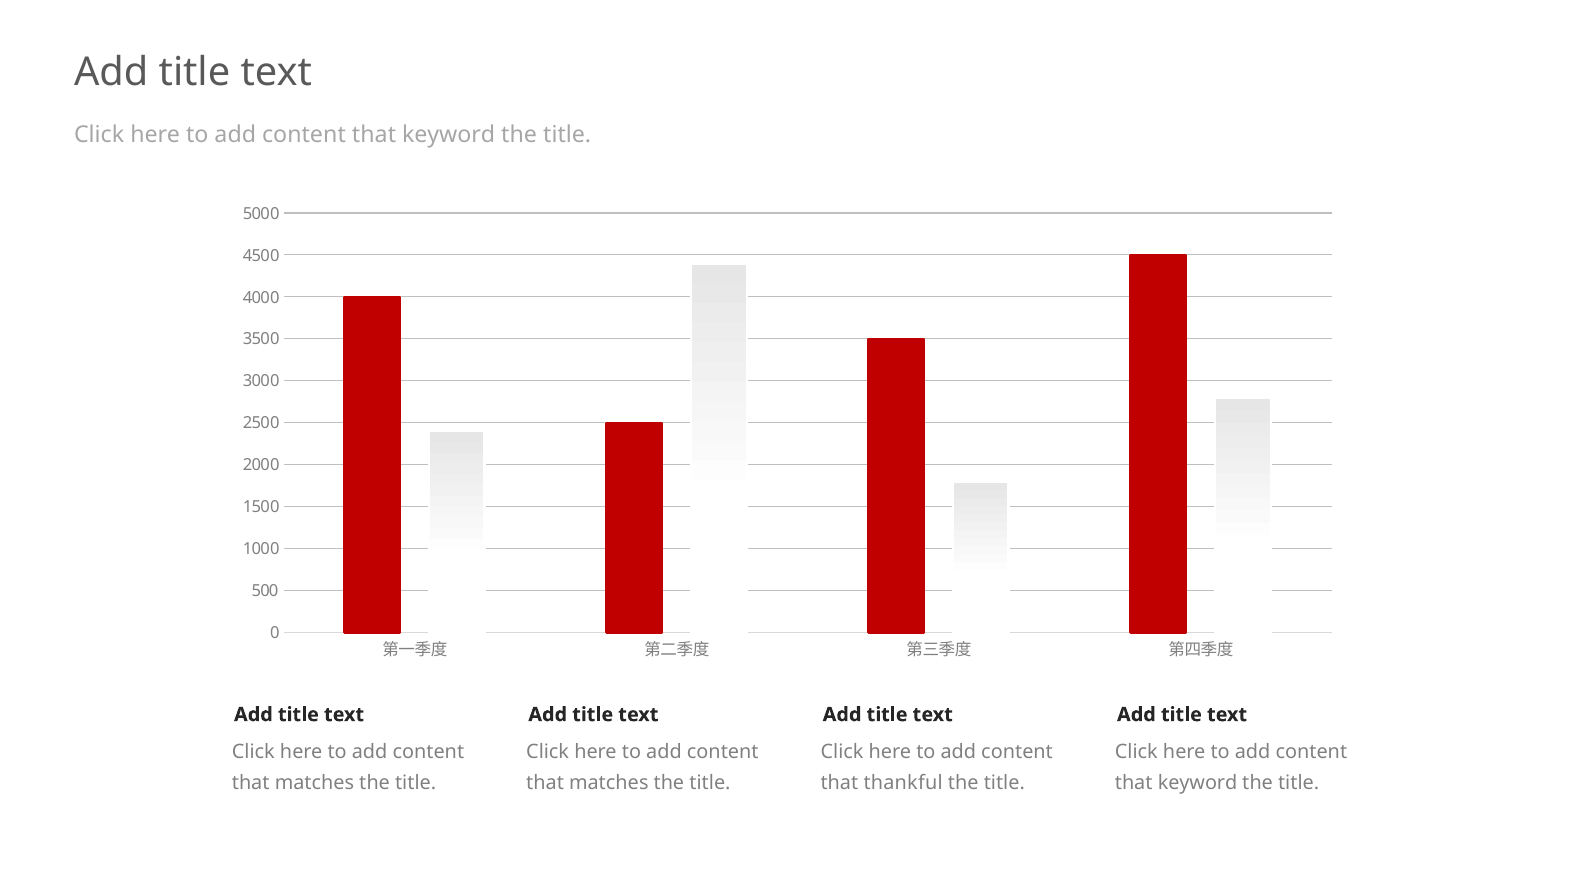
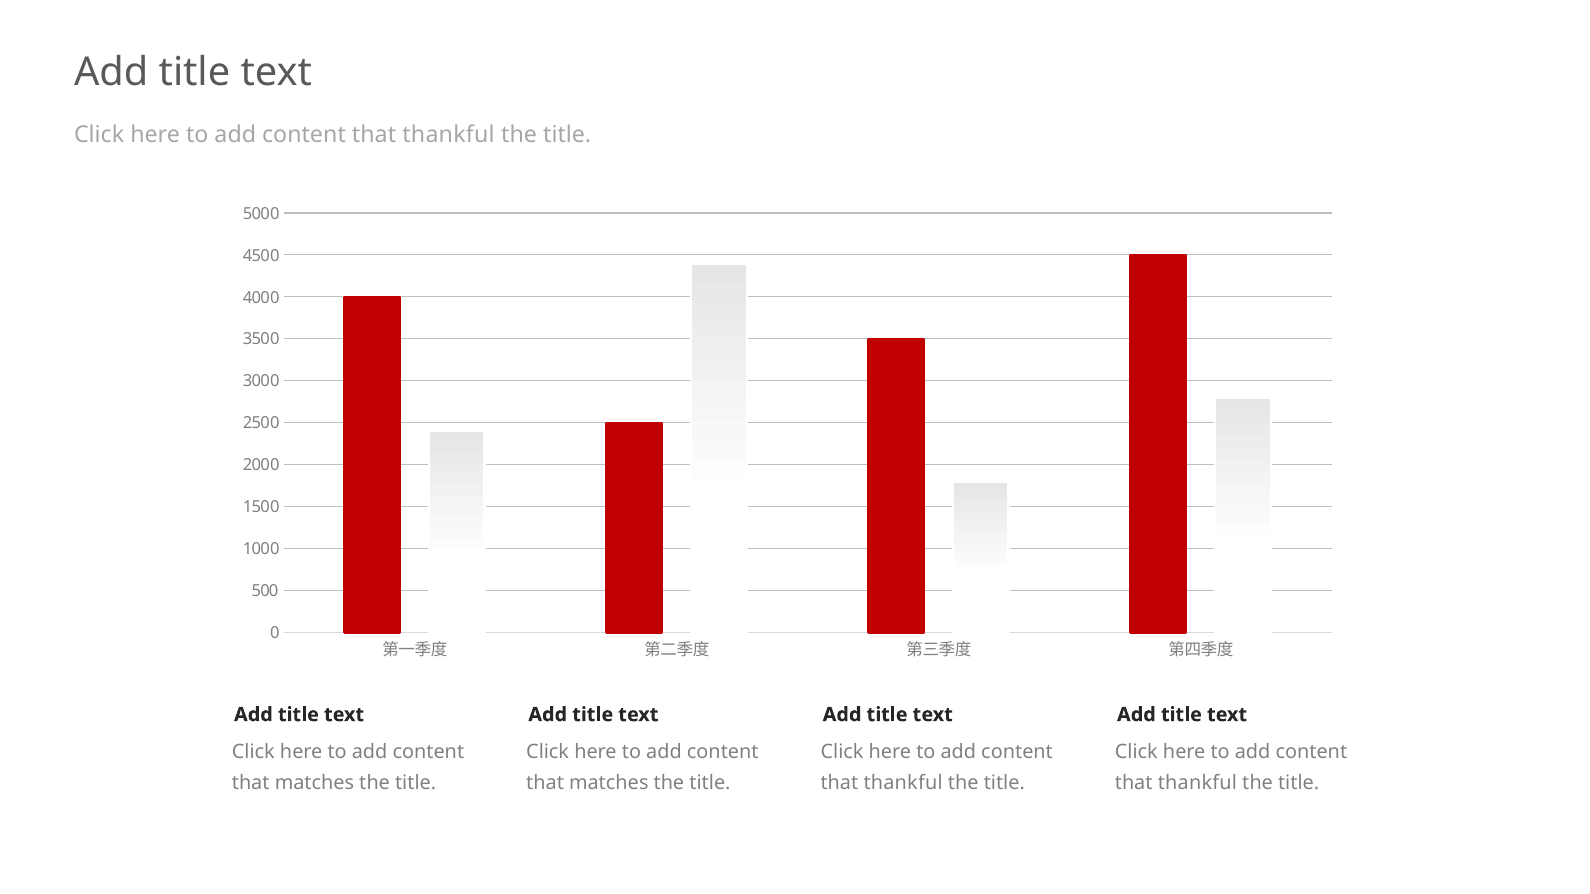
keyword: keyword -> thankful (449, 135)
keyword: keyword -> thankful (1197, 783)
